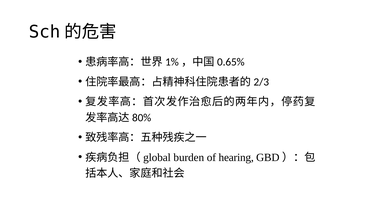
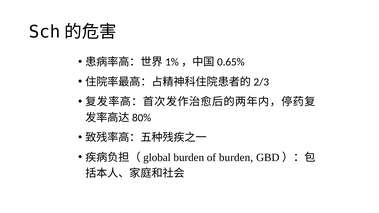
of hearing: hearing -> burden (236, 158)
